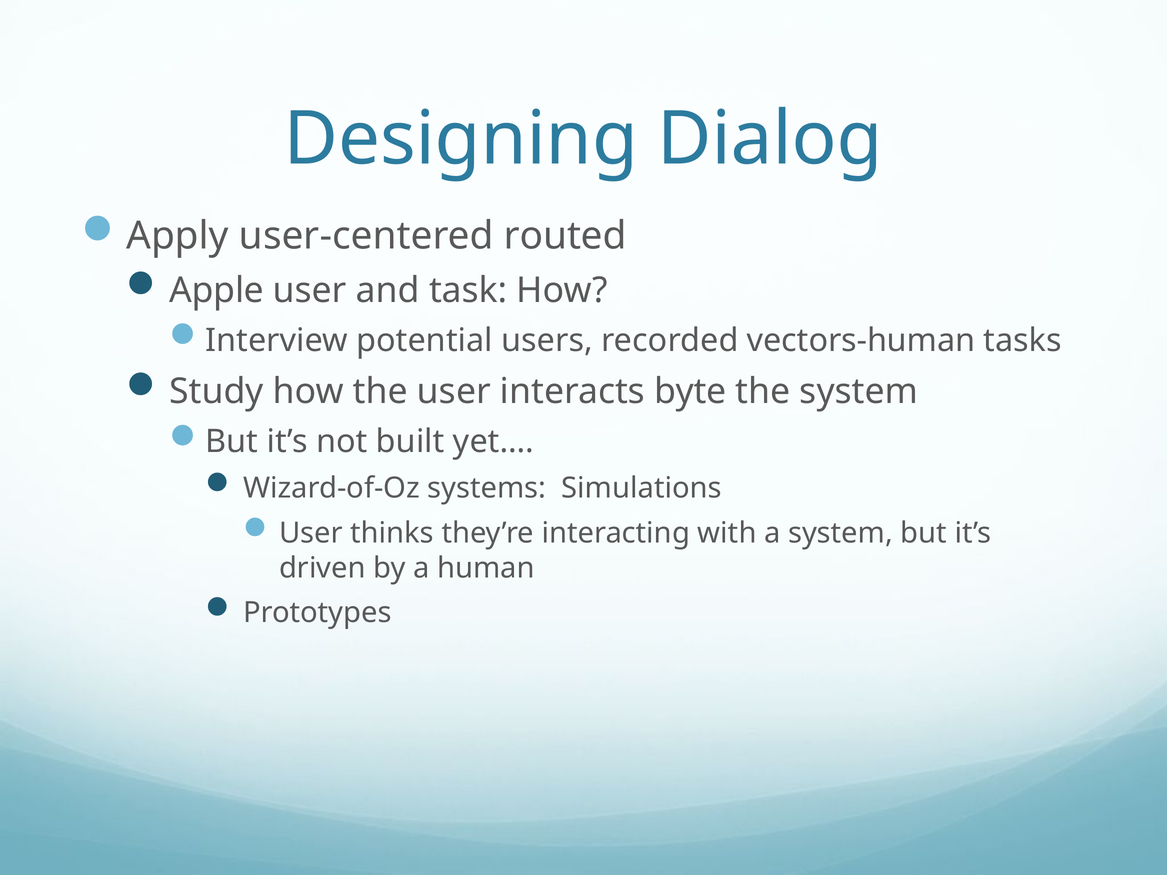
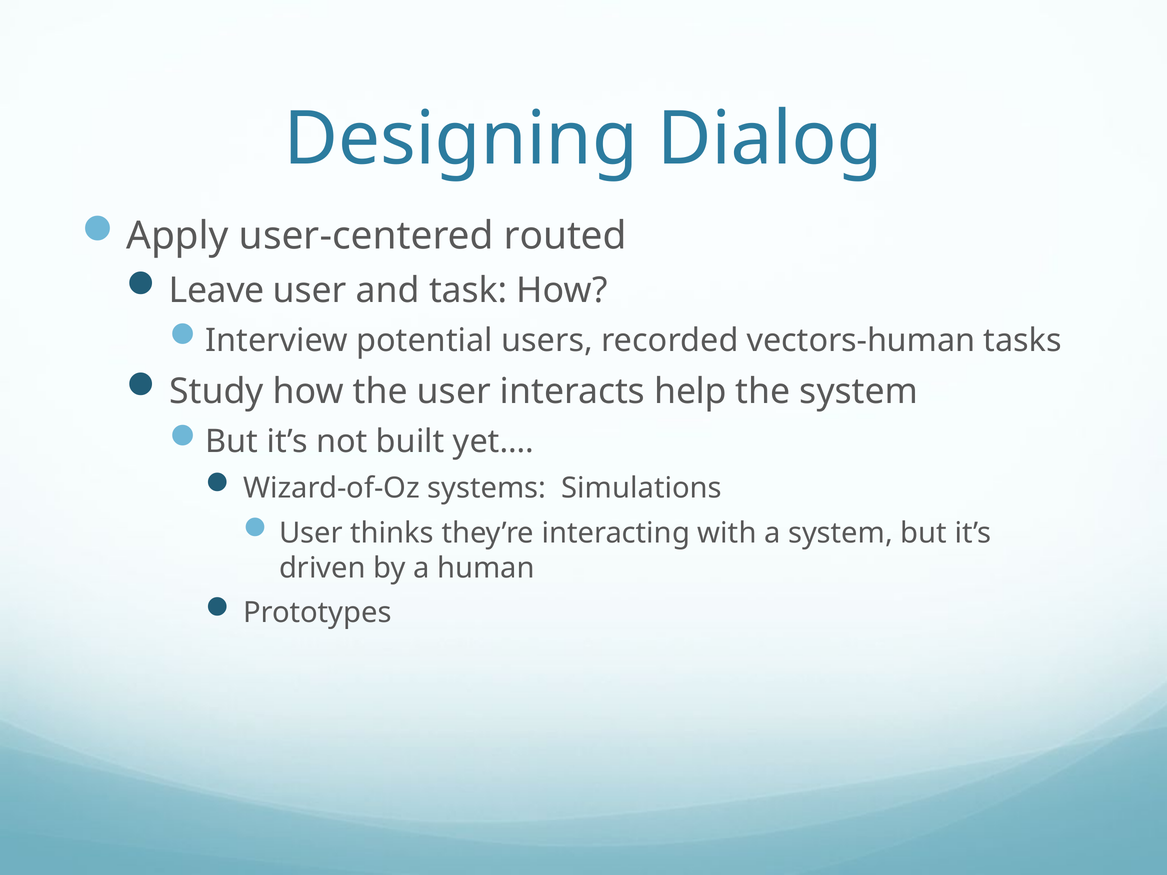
Apple: Apple -> Leave (217, 290)
byte: byte -> help (690, 391)
